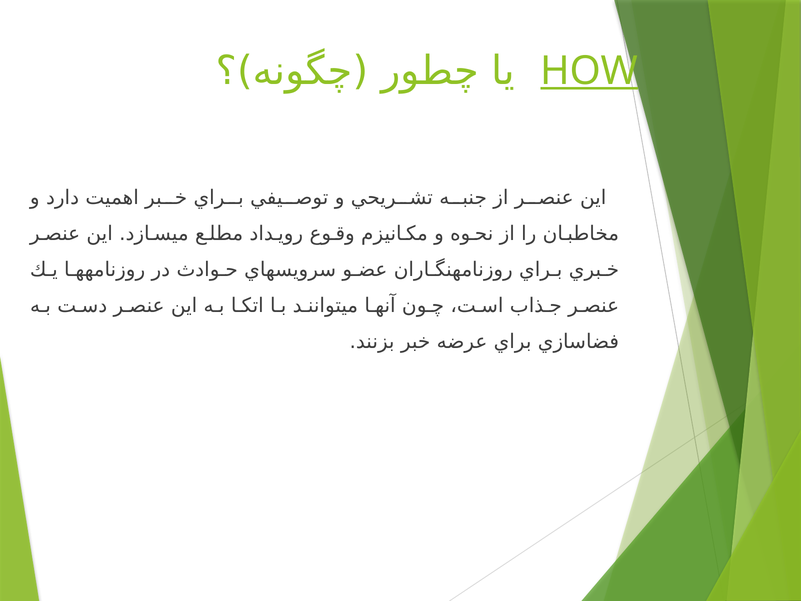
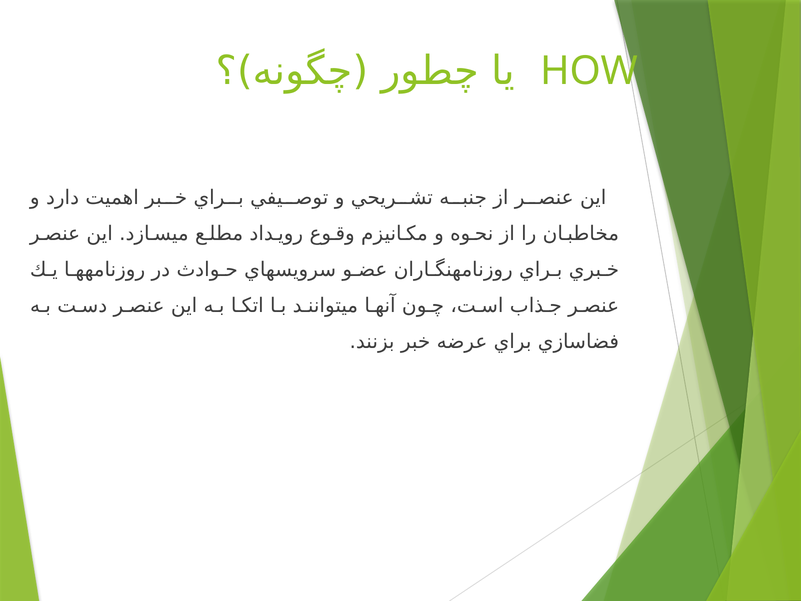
HOW underline: present -> none (589, 71)
